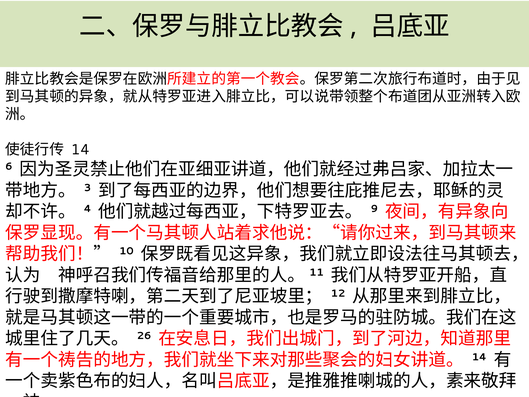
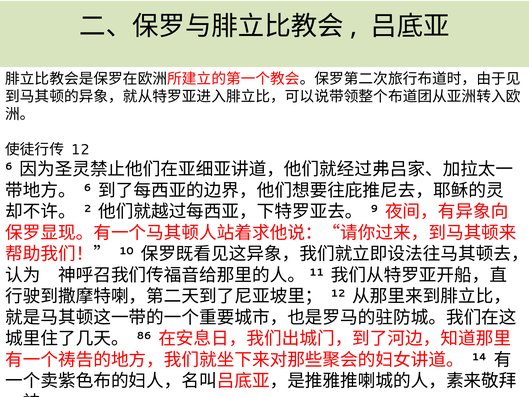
14: 14 -> 12 (80, 150)
3: 3 -> 6 (87, 188)
4: 4 -> 2 (87, 209)
26: 26 -> 86 (144, 336)
